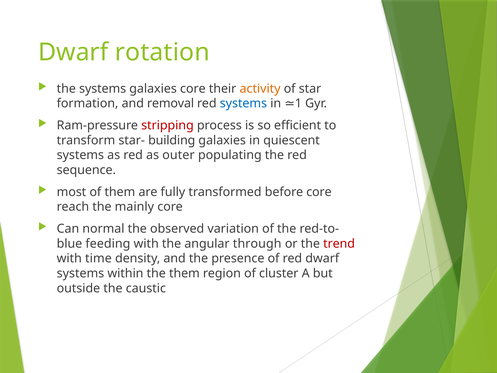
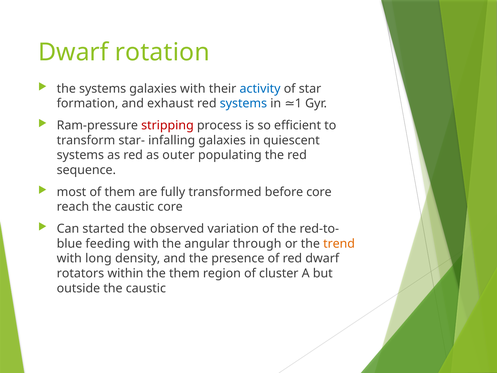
galaxies core: core -> with (193, 89)
activity colour: orange -> blue (260, 89)
removal: removal -> exhaust (170, 103)
building: building -> infalling (172, 140)
reach the mainly: mainly -> caustic (134, 207)
normal: normal -> started (103, 229)
trend colour: red -> orange (339, 243)
time: time -> long (98, 258)
systems: systems -> rotators (80, 273)
